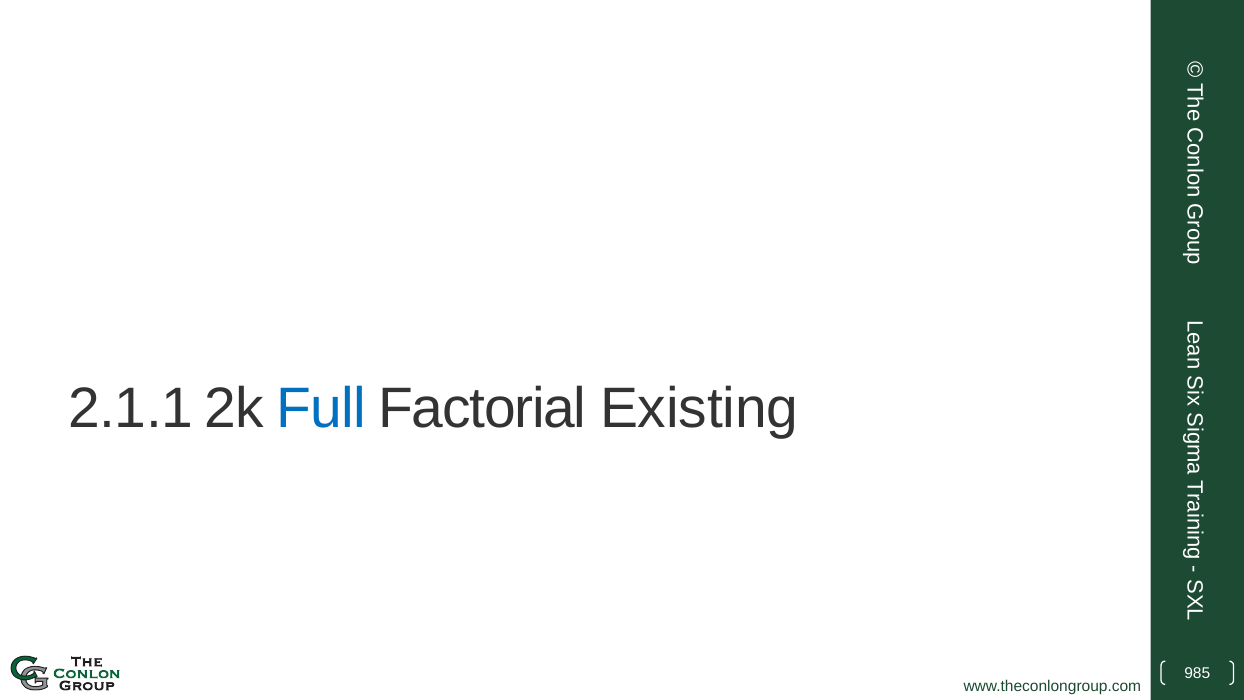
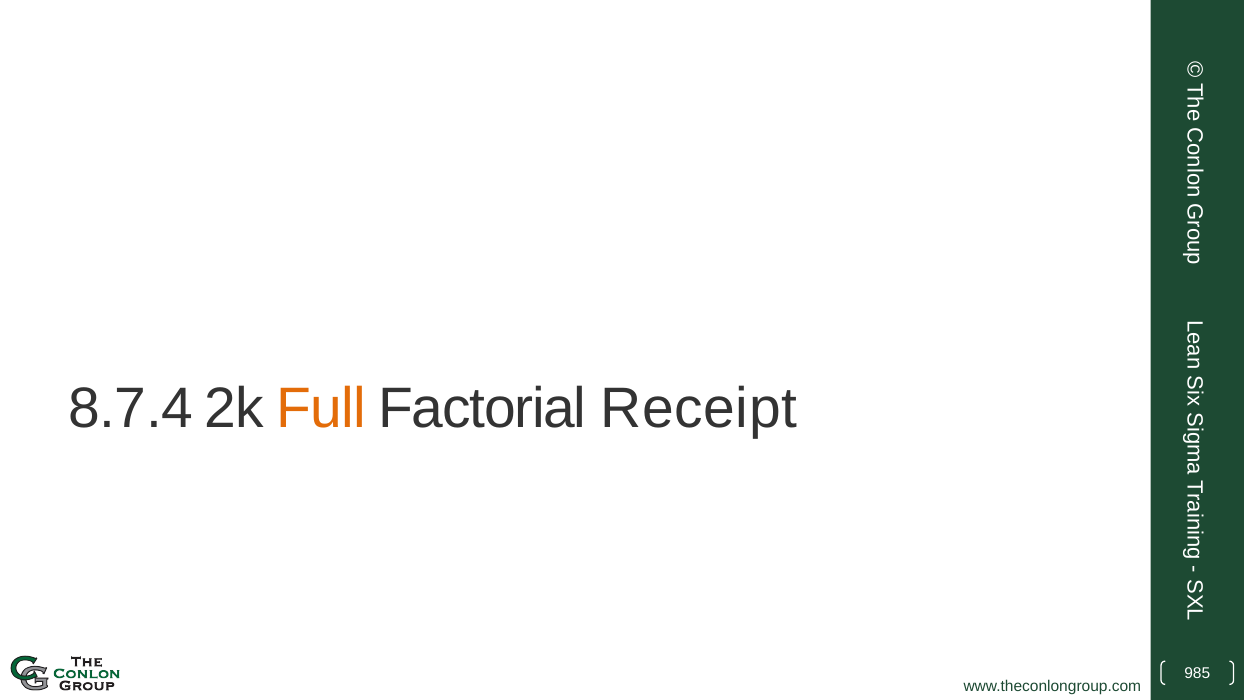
2.1.1: 2.1.1 -> 8.7.4 (131, 409)
Full colour: blue -> orange (321, 409)
Existing: Existing -> Receipt (699, 409)
